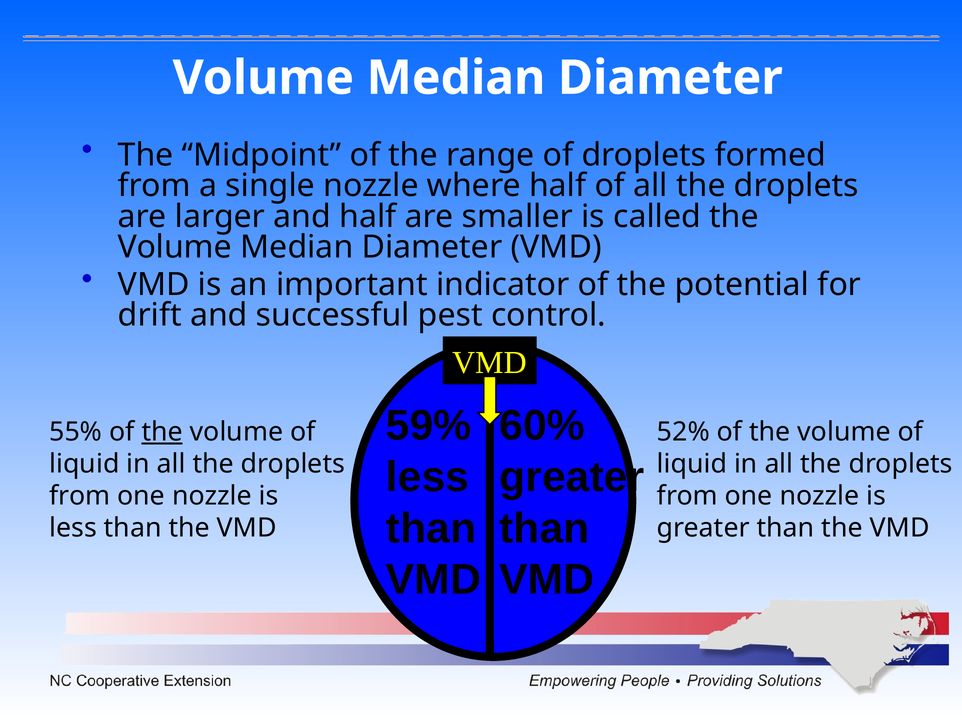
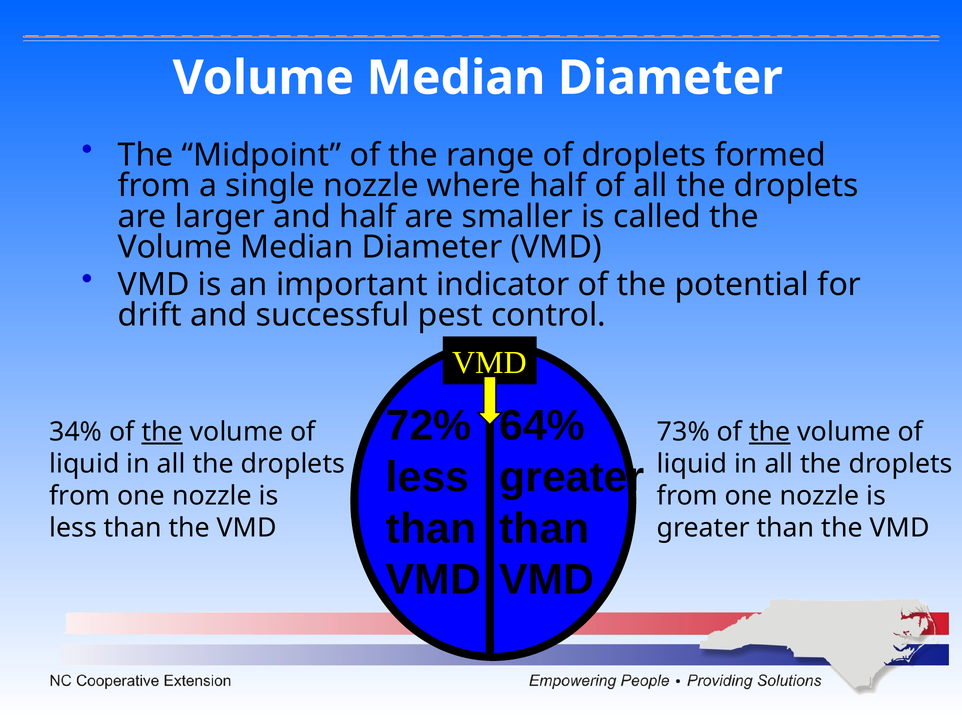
59%: 59% -> 72% (429, 426)
60%: 60% -> 64% (542, 426)
55%: 55% -> 34% (76, 432)
52%: 52% -> 73% (683, 432)
the underline: none -> present (770, 432)
